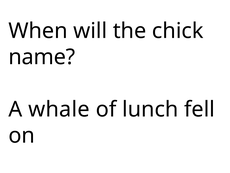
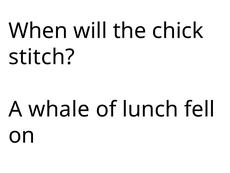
name: name -> stitch (42, 57)
